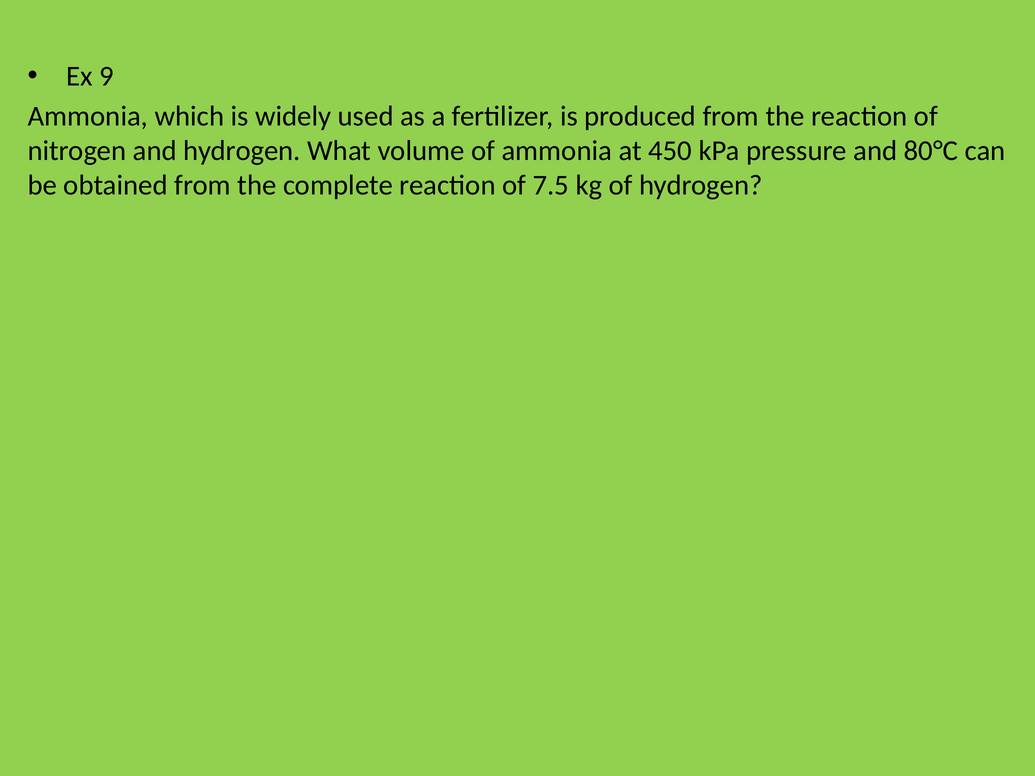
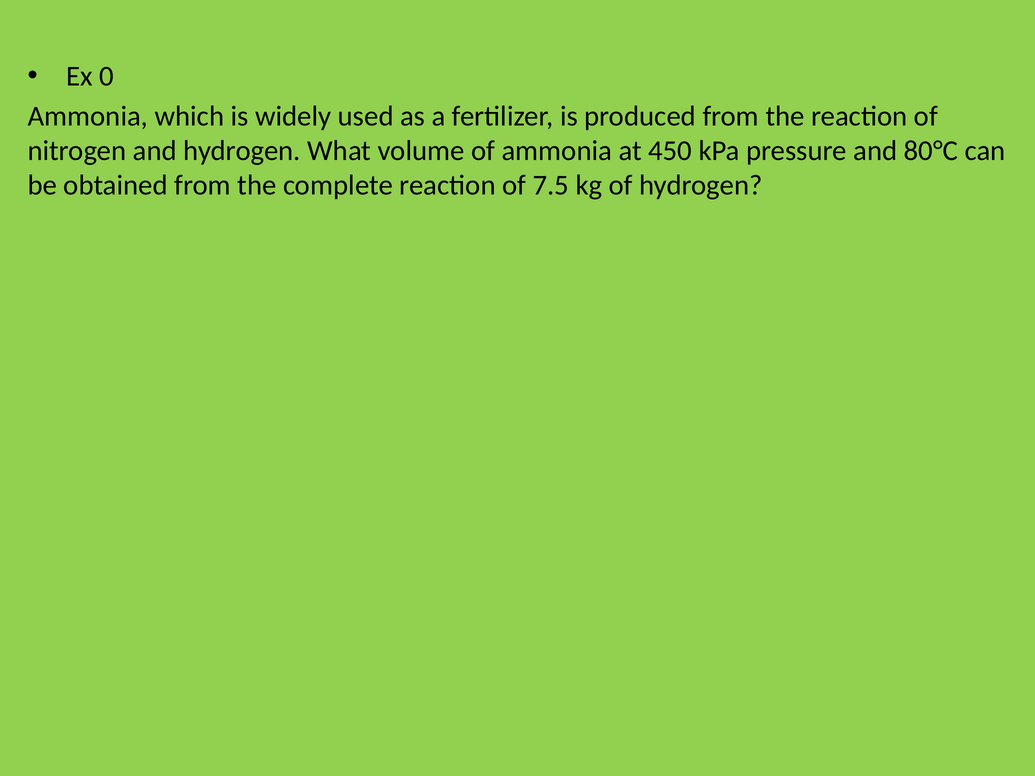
9: 9 -> 0 (107, 76)
